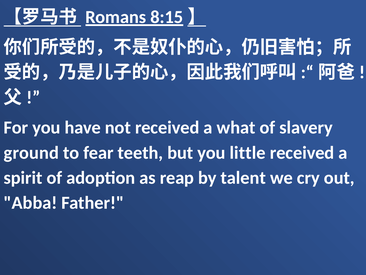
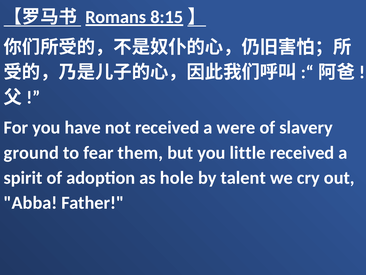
what: what -> were (236, 127)
teeth: teeth -> them (140, 152)
reap: reap -> hole (177, 178)
